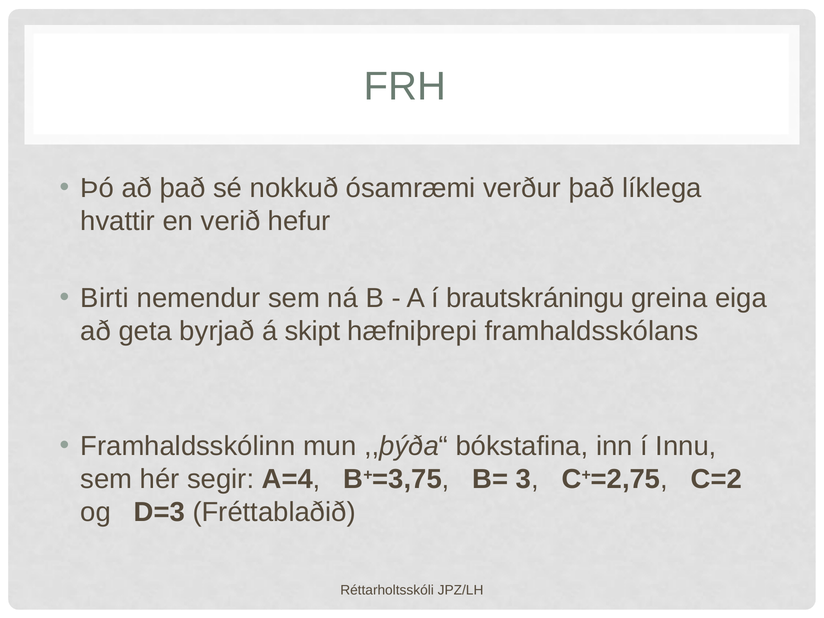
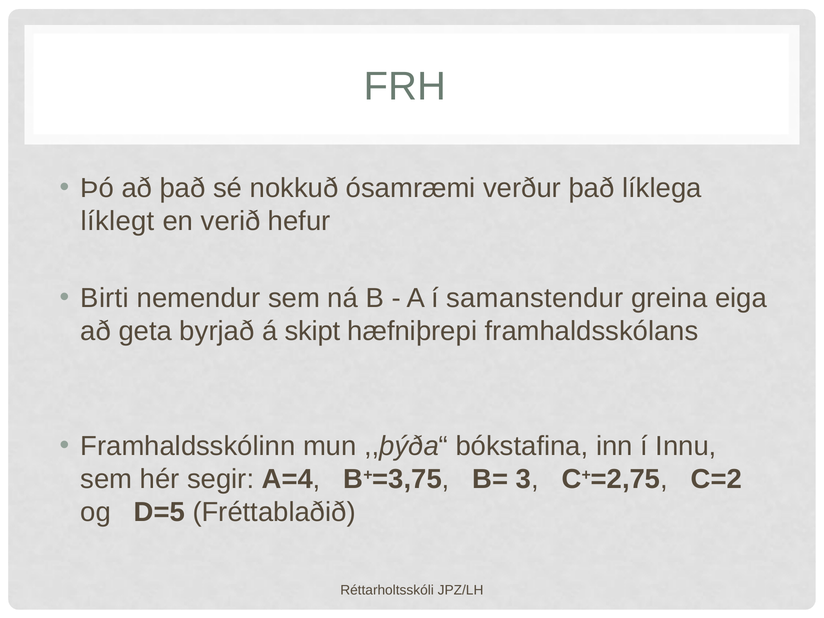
hvattir: hvattir -> líklegt (118, 221)
brautskráningu: brautskráningu -> samanstendur (535, 298)
D=3: D=3 -> D=5 (159, 512)
